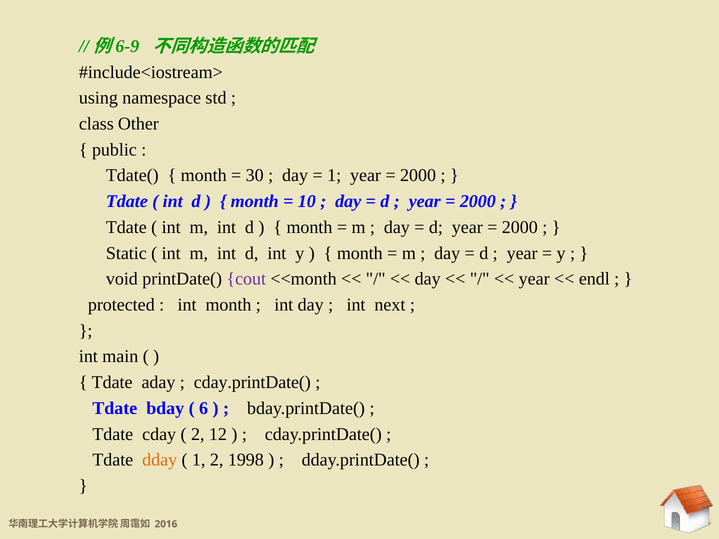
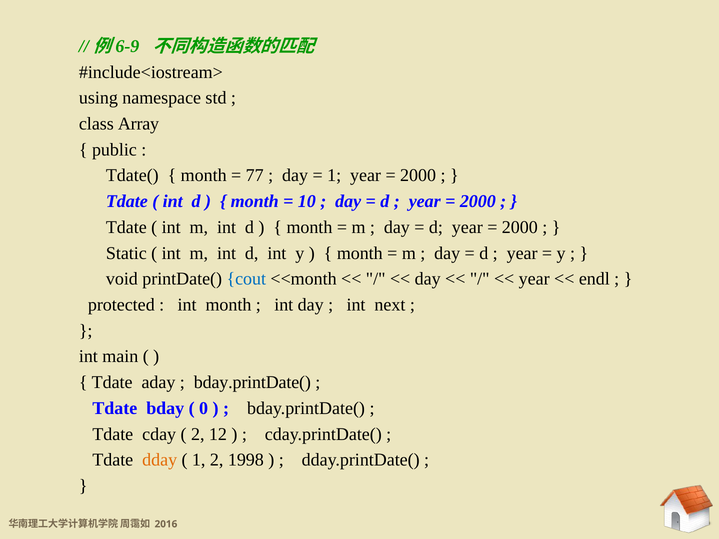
Other: Other -> Array (139, 124)
30: 30 -> 77 (255, 176)
cout colour: purple -> blue (246, 279)
cday.printDate(: cday.printDate( -> bday.printDate( (252, 383)
6: 6 -> 0 (204, 408)
